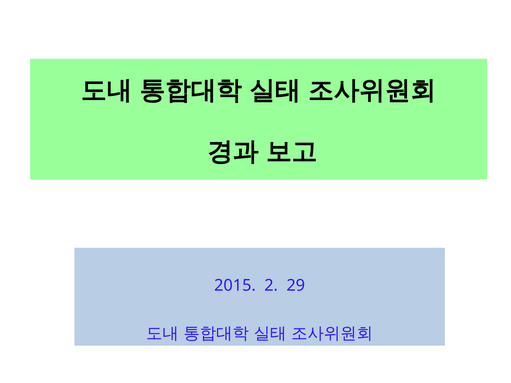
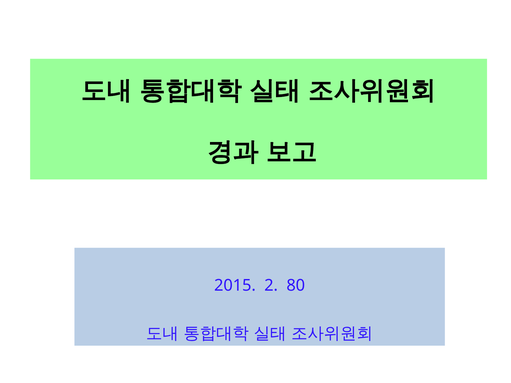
29: 29 -> 80 (296, 286)
